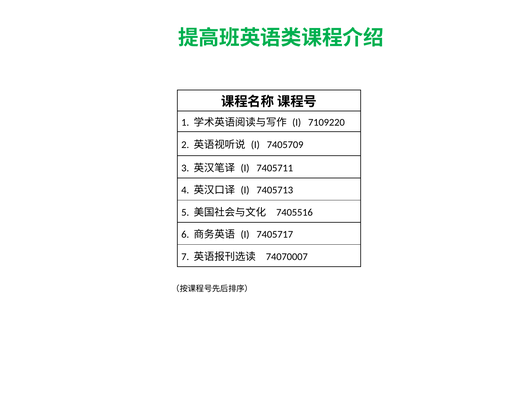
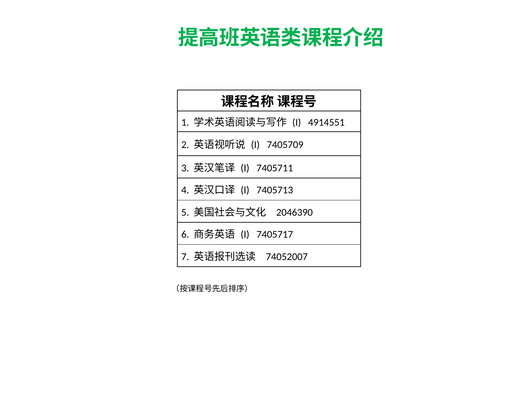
7109220: 7109220 -> 4914551 (326, 123)
7405516: 7405516 -> 2046390 (295, 213)
74070007: 74070007 -> 74052007 (287, 257)
